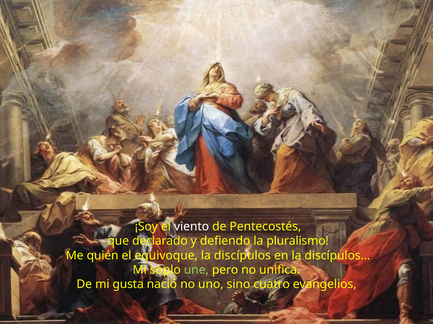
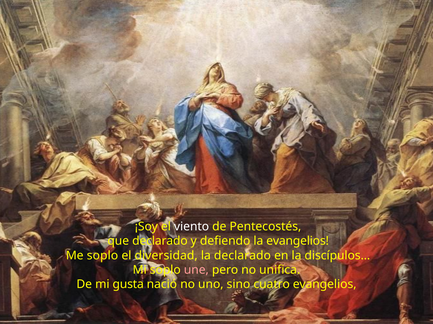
la pluralismo: pluralismo -> evangelios (298, 242)
Me quién: quién -> soplo (102, 256)
equivoque: equivoque -> diversidad (166, 256)
la discípulos: discípulos -> declarado (242, 256)
une colour: light green -> pink (196, 270)
